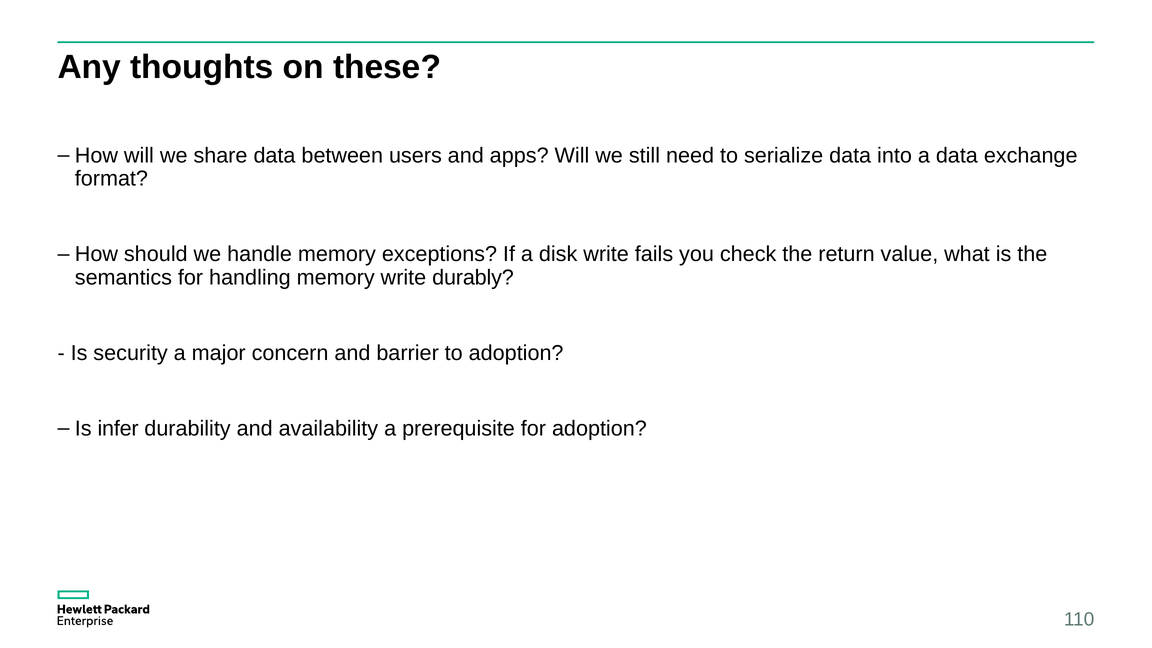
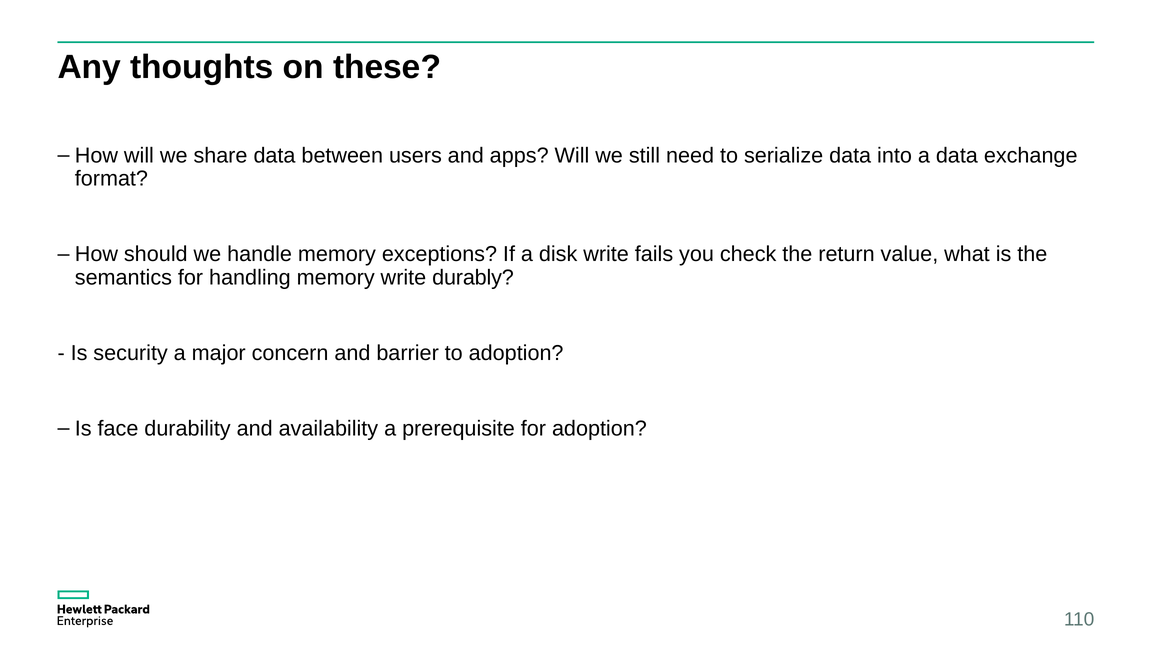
infer: infer -> face (118, 428)
